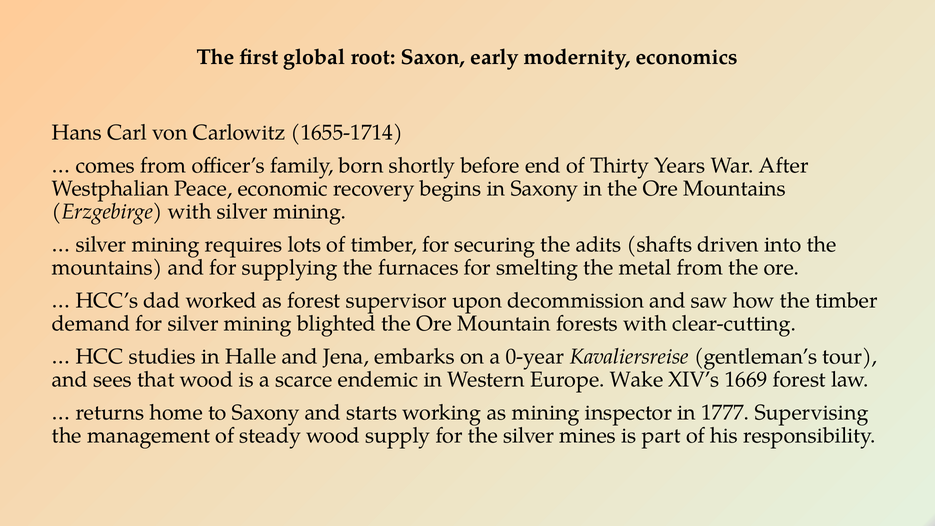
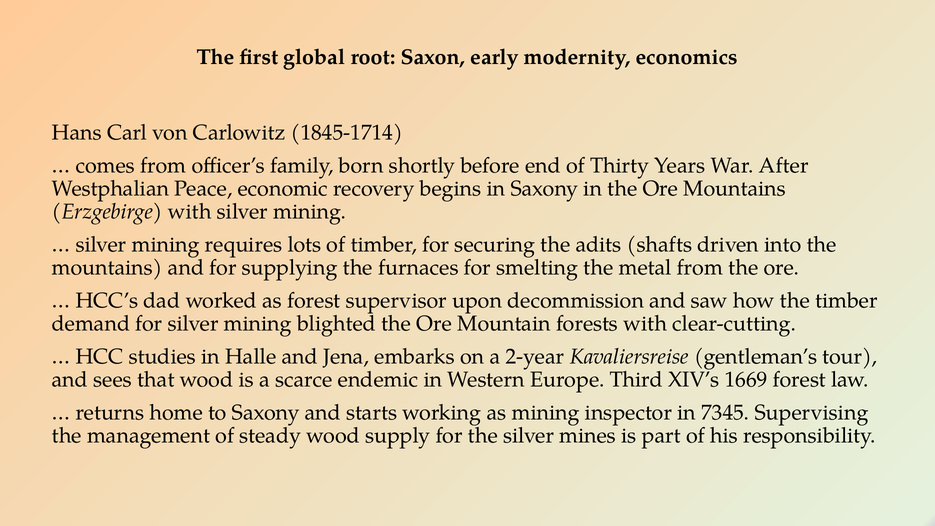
1655-1714: 1655-1714 -> 1845-1714 (347, 133)
0-year: 0-year -> 2-year (535, 357)
Wake: Wake -> Third (636, 380)
1777: 1777 -> 7345 (725, 413)
